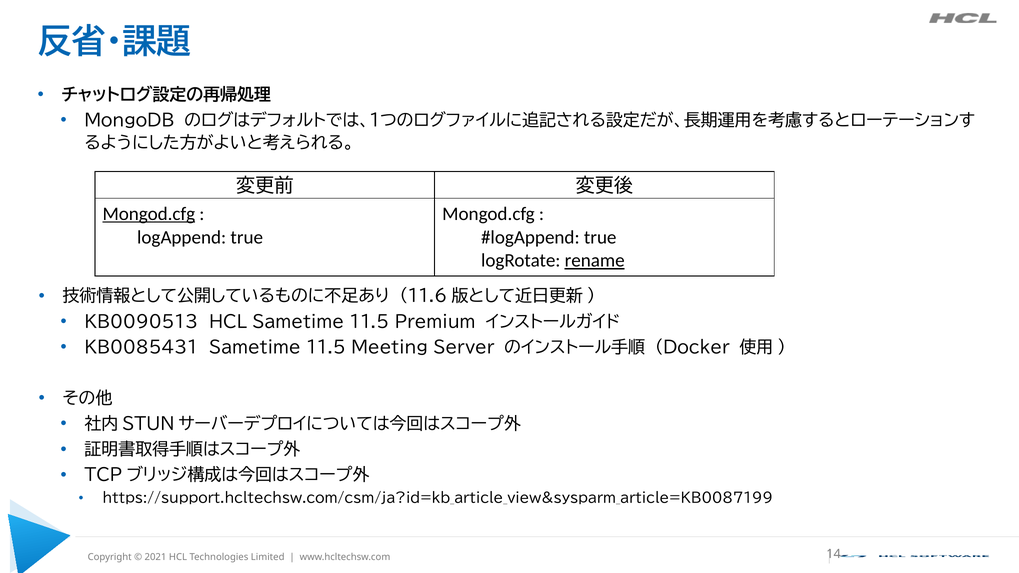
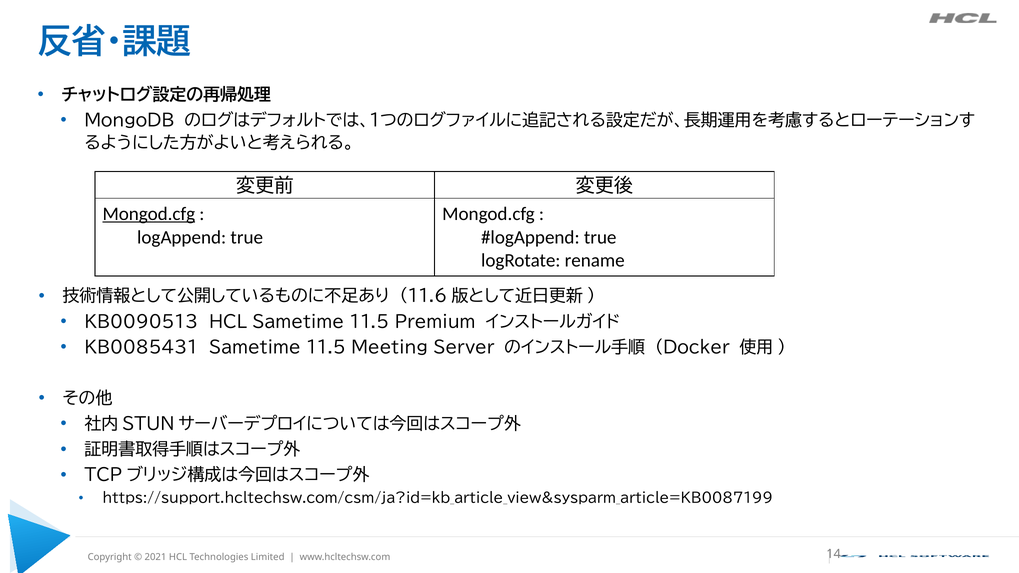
rename underline: present -> none (595, 261)
